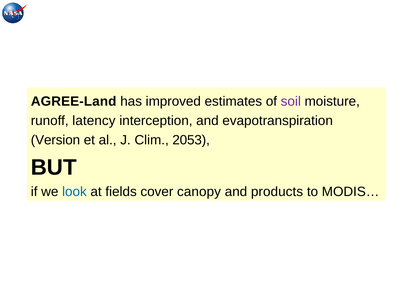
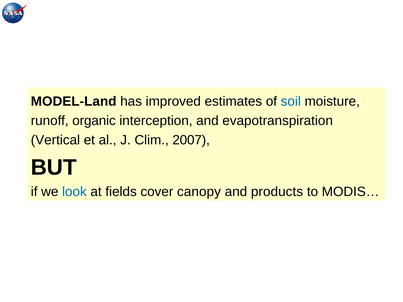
AGREE-Land: AGREE-Land -> MODEL-Land (74, 102)
soil colour: purple -> blue (291, 102)
latency: latency -> organic (94, 121)
Version: Version -> Vertical (55, 140)
2053: 2053 -> 2007 (191, 140)
